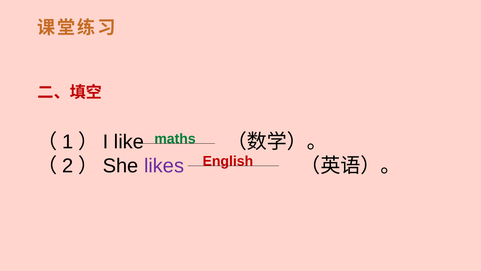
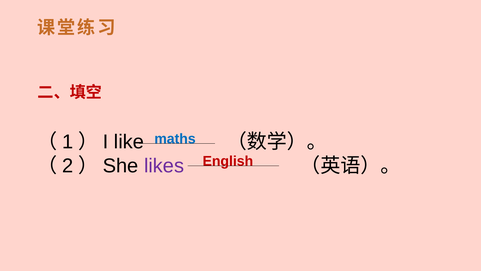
maths colour: green -> blue (175, 139)
